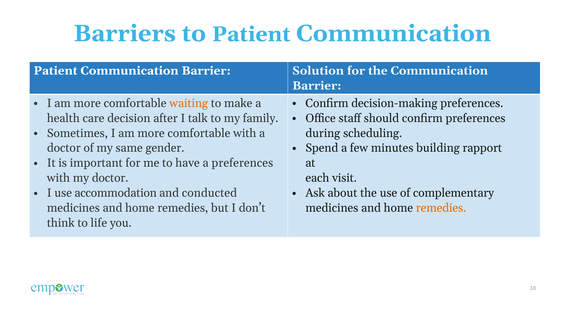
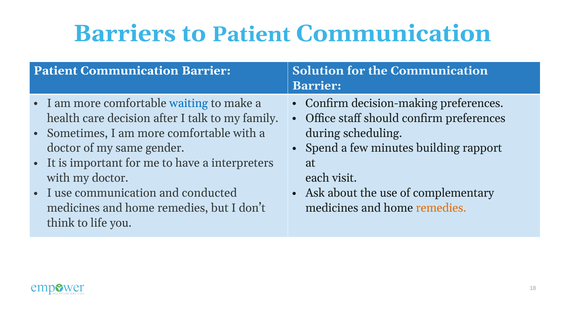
waiting colour: orange -> blue (189, 103)
a preferences: preferences -> interpreters (242, 163)
use accommodation: accommodation -> communication (116, 193)
